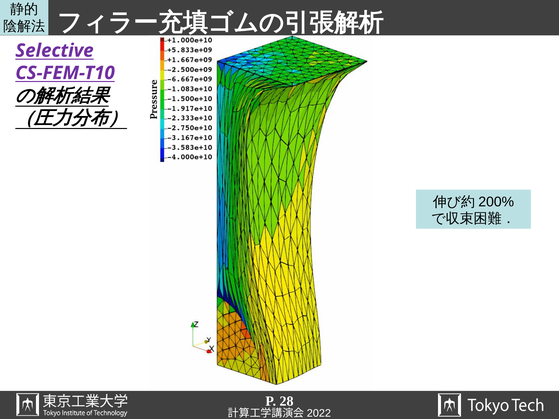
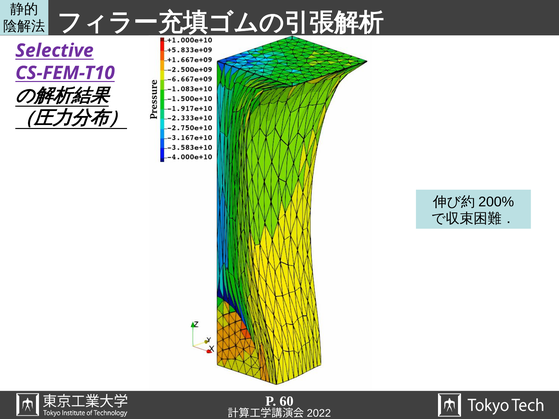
28: 28 -> 60 (287, 401)
